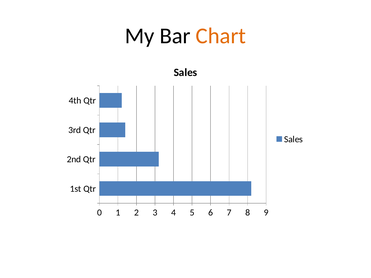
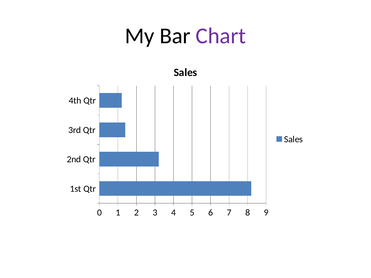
Chart colour: orange -> purple (221, 36)
